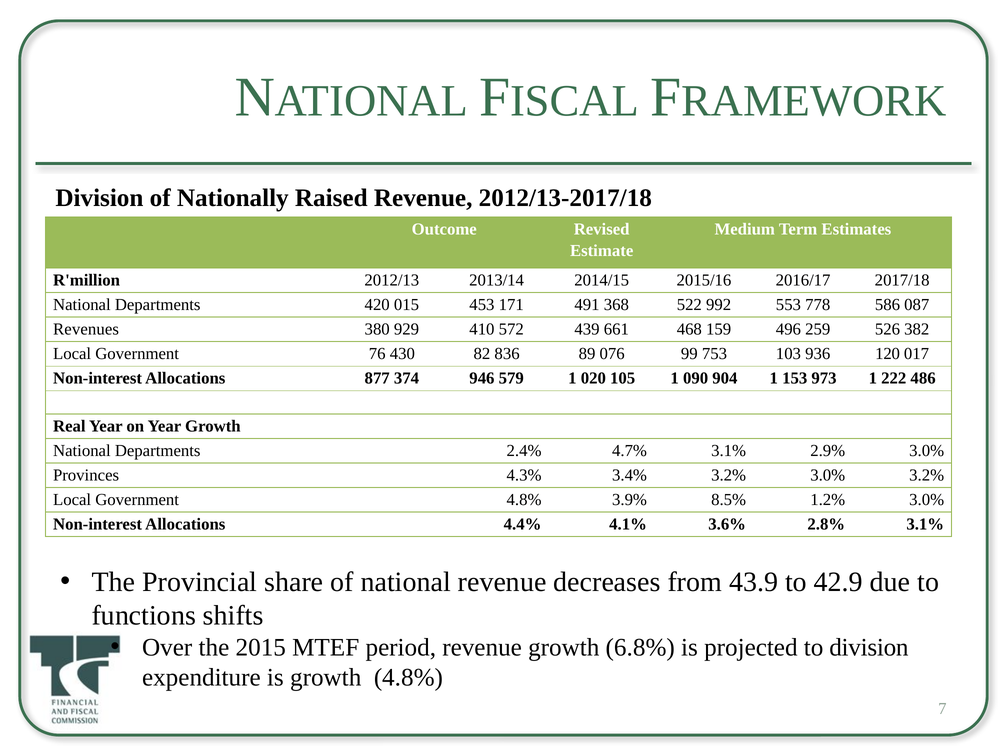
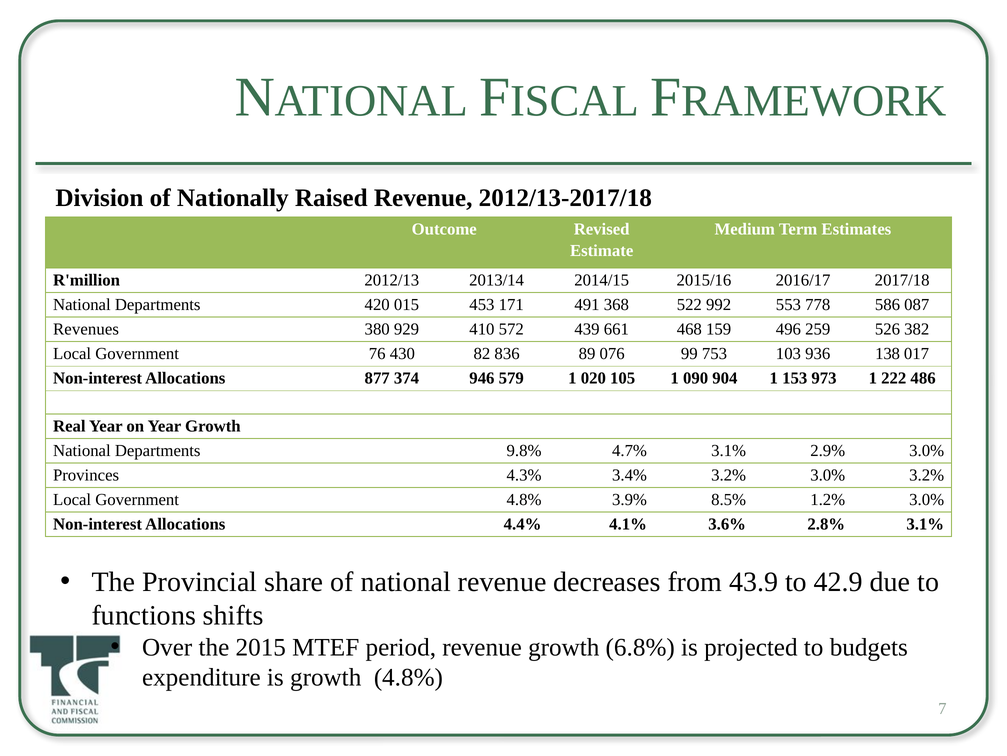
120: 120 -> 138 (888, 354)
2.4%: 2.4% -> 9.8% (524, 450)
to division: division -> budgets (869, 647)
